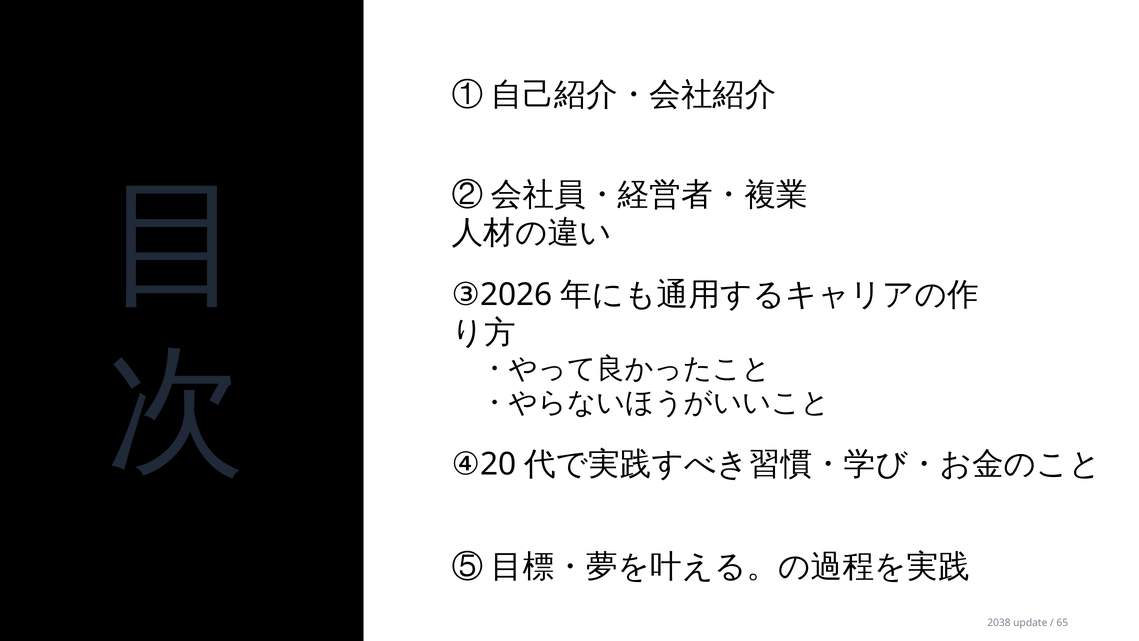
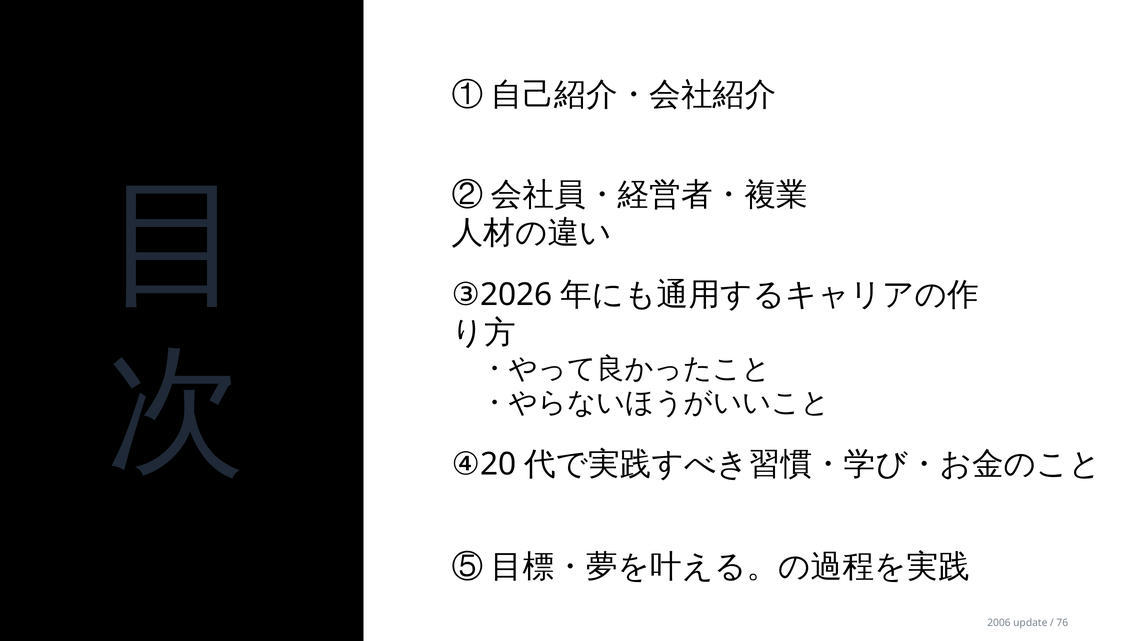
2038: 2038 -> 2006 (999, 622)
65: 65 -> 76 (1062, 622)
